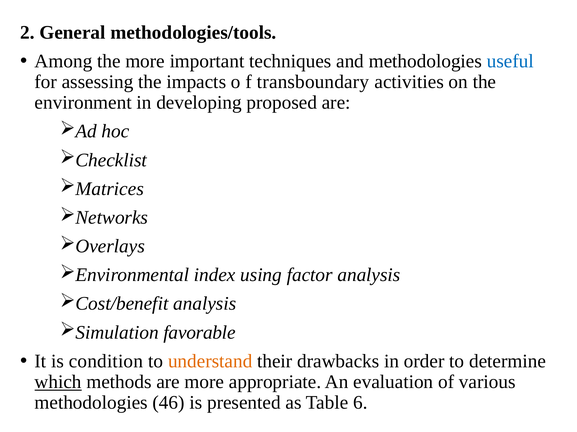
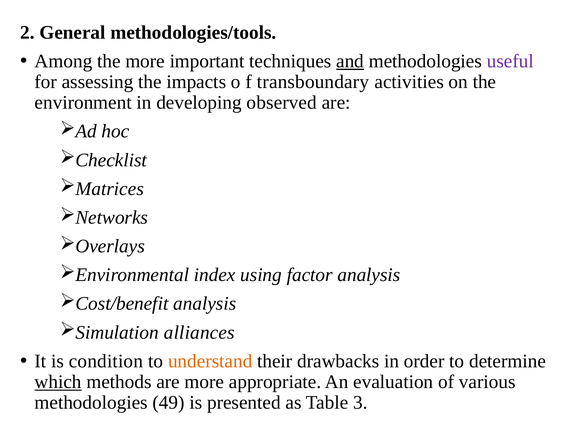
and underline: none -> present (350, 61)
useful colour: blue -> purple (510, 61)
proposed: proposed -> observed (282, 103)
favorable: favorable -> alliances (199, 333)
46: 46 -> 49 (169, 403)
6: 6 -> 3 (360, 403)
